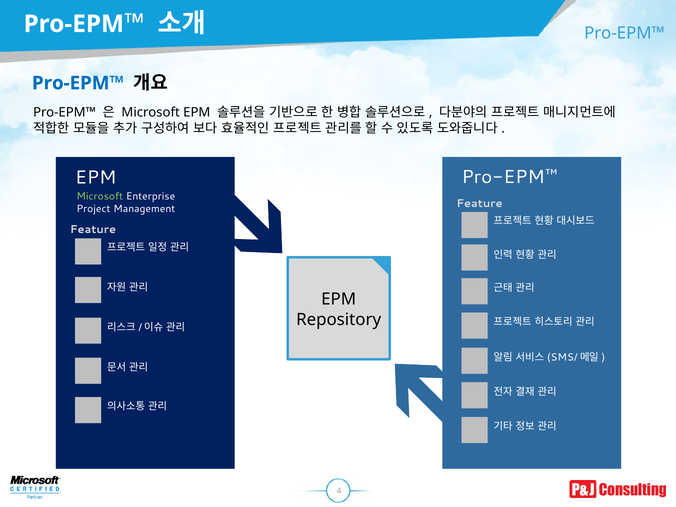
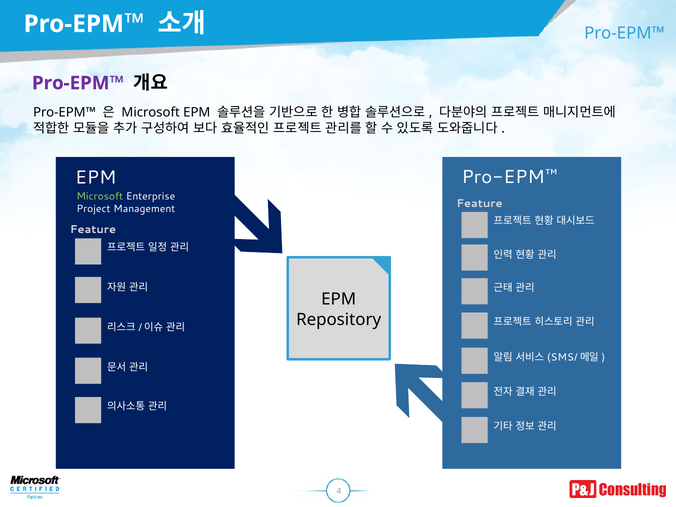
Pro-EPM™ colour: blue -> purple (78, 83)
